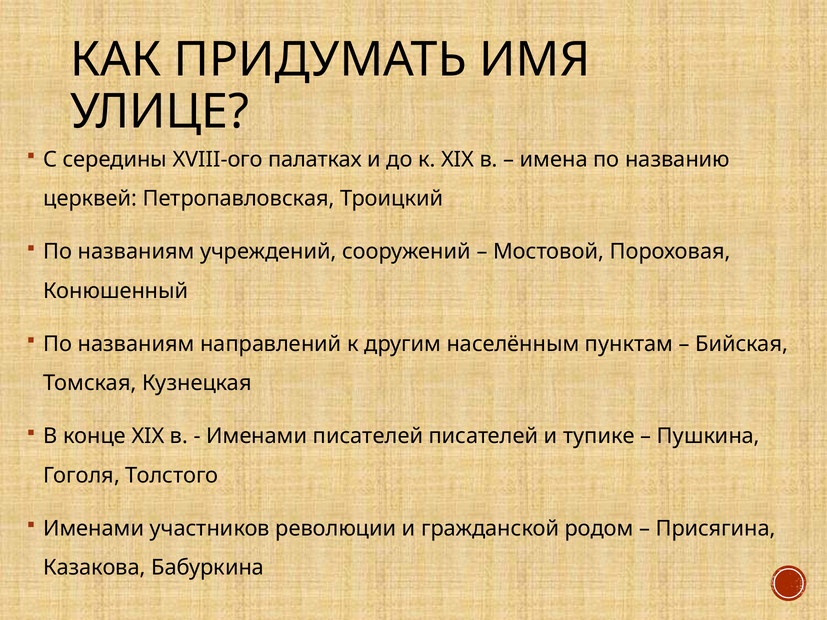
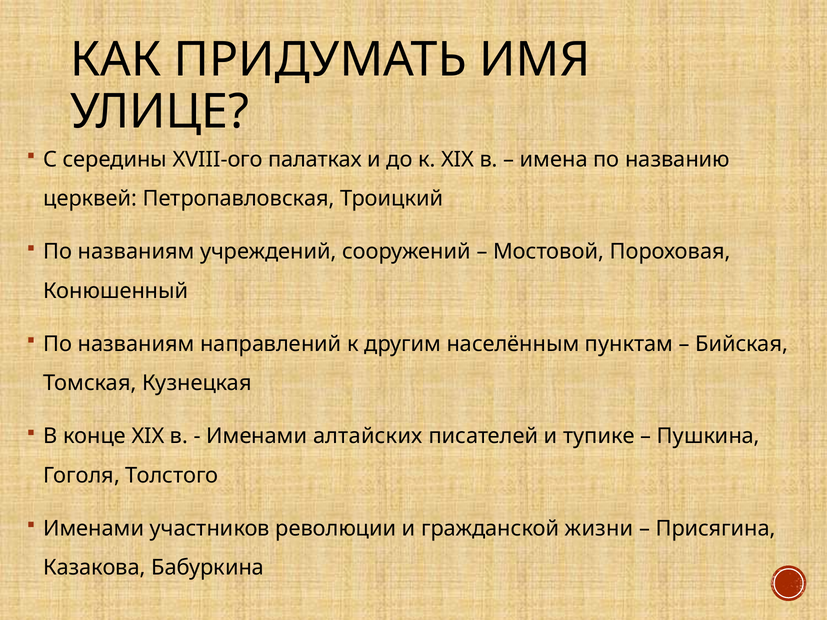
Именами писателей: писателей -> алтайских (368, 436)
родом: родом -> жизни (599, 529)
